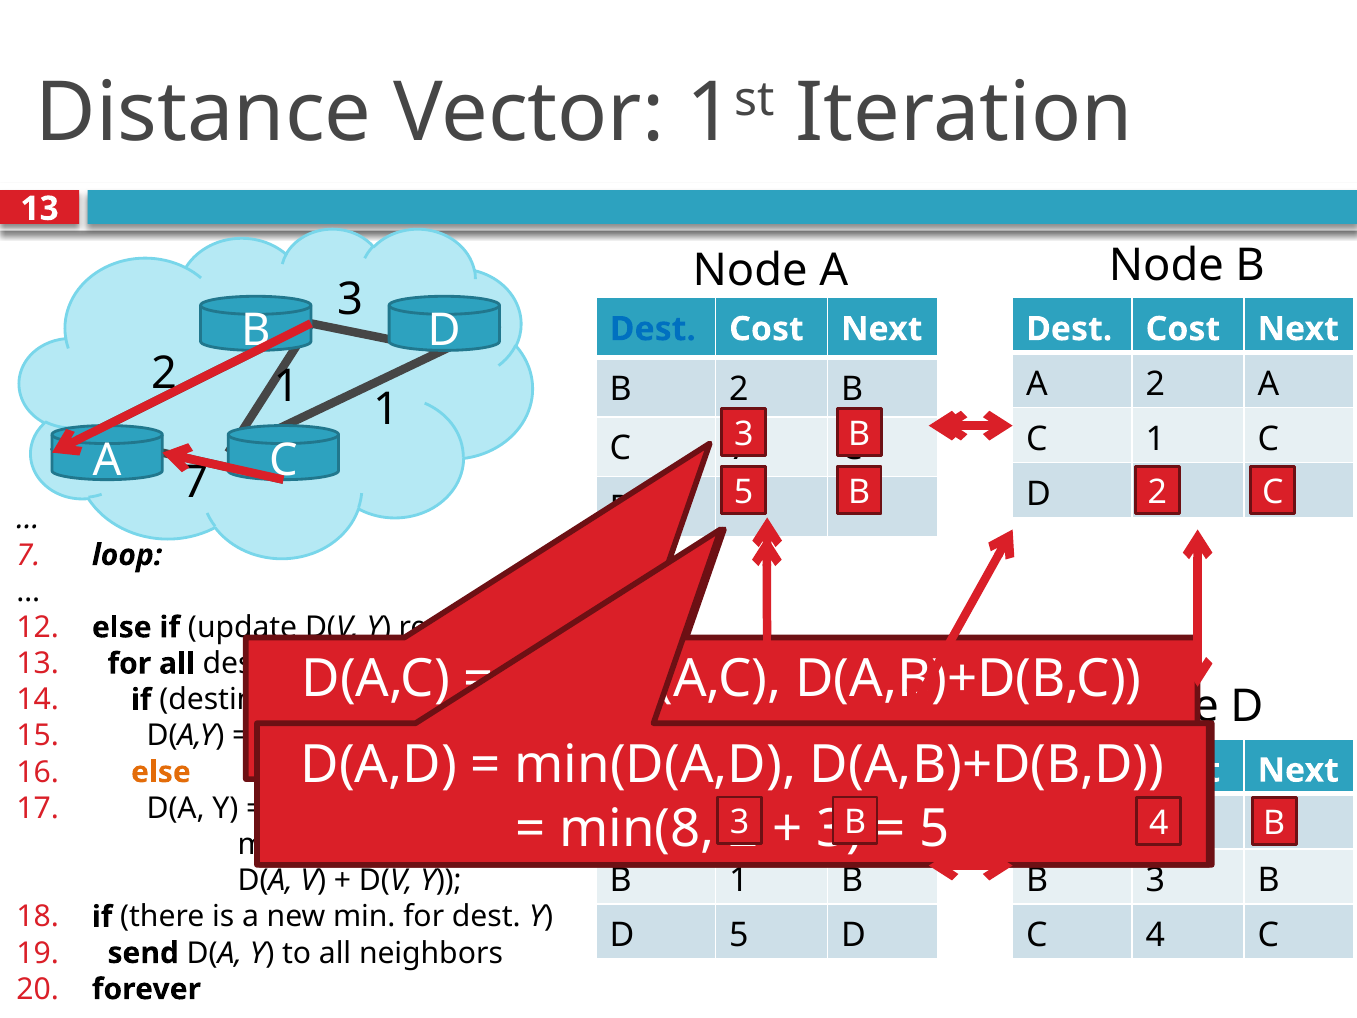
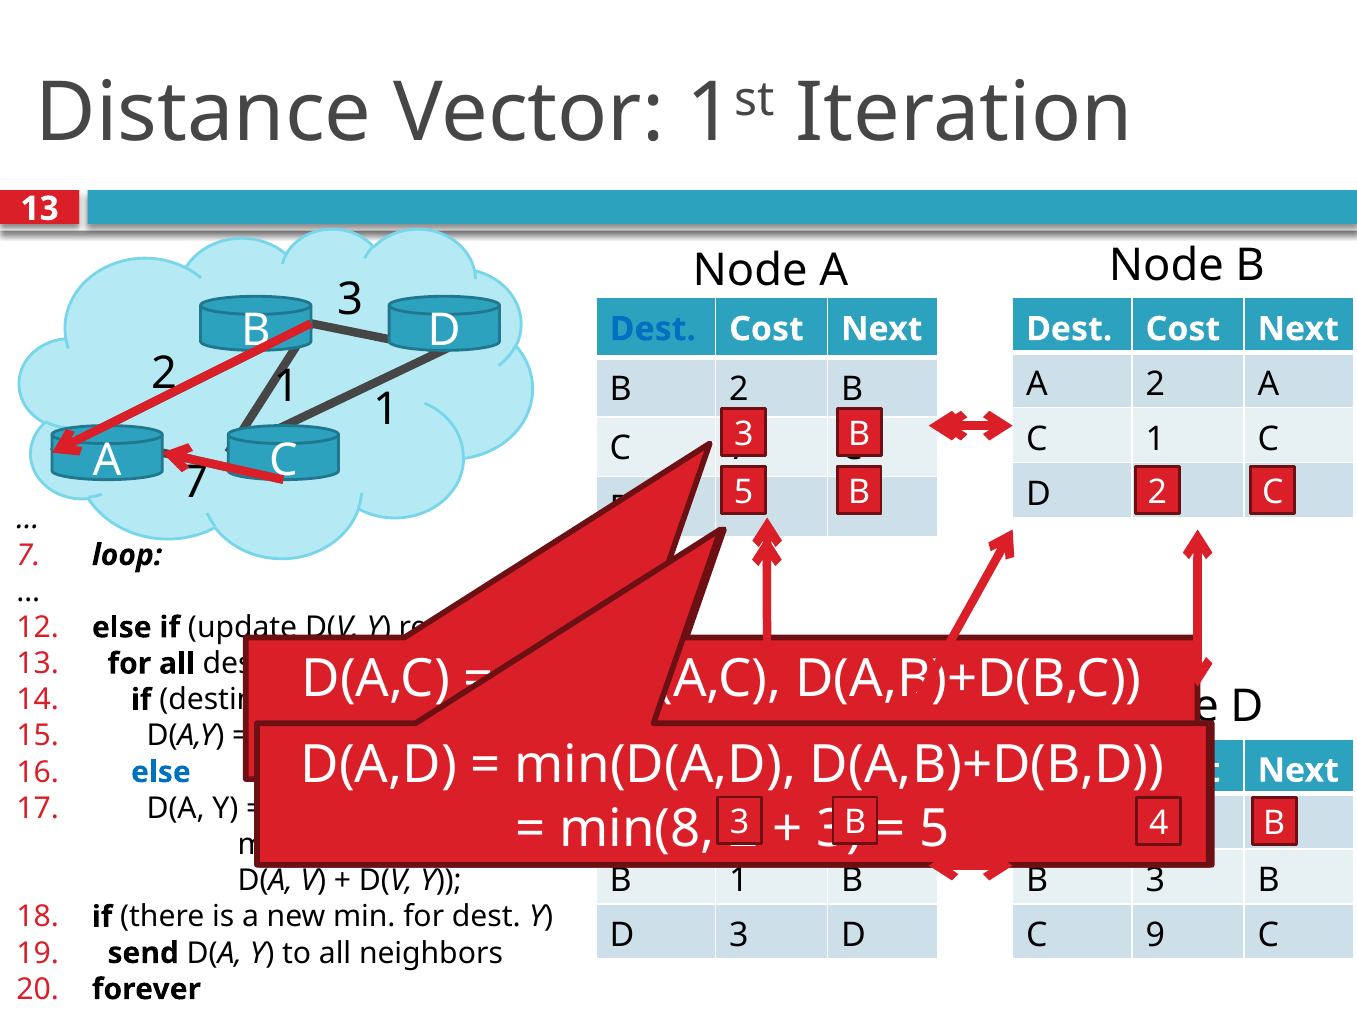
else colour: orange -> blue (161, 772)
5: 5 -> 3 (739, 935)
4: 4 -> 9 (1155, 935)
